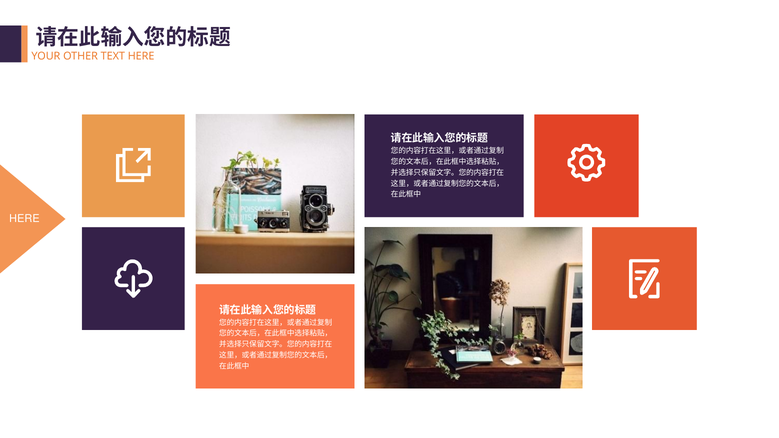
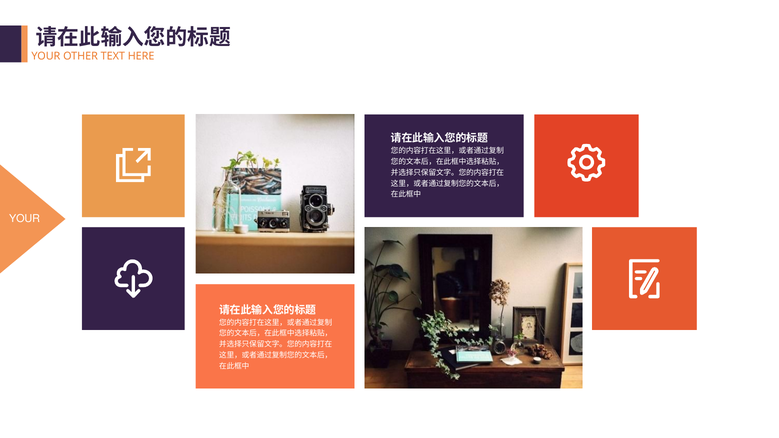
HERE: HERE -> YOUR (25, 219)
